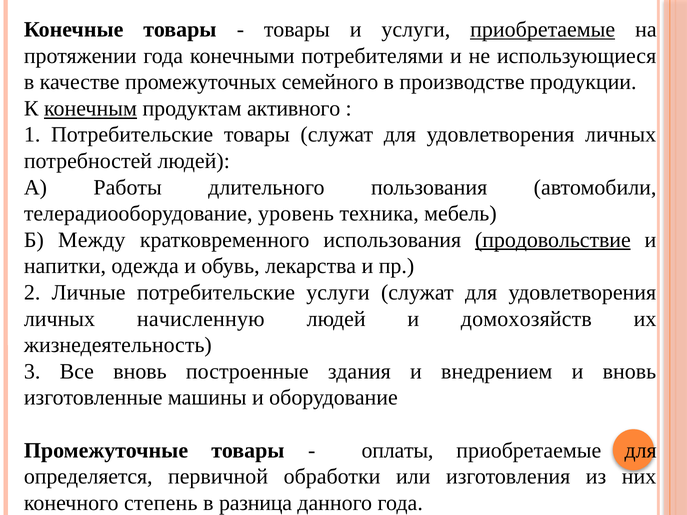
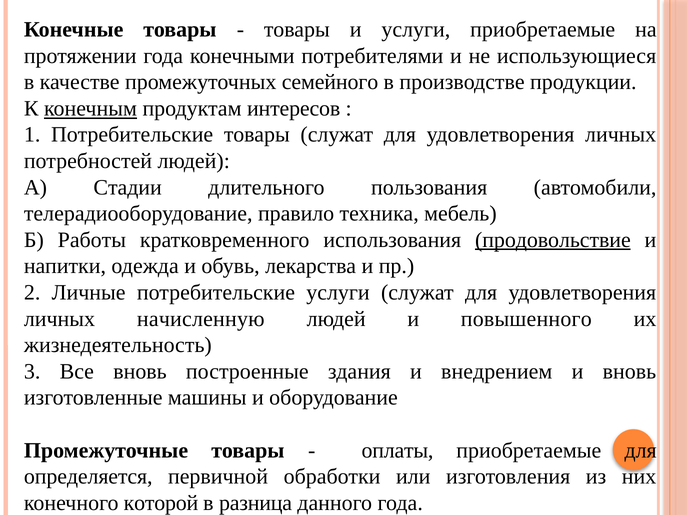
приобретаемые underline: present -> none (543, 30)
активного: активного -> интересов (294, 108)
Работы: Работы -> Стадии (128, 187)
уровень: уровень -> правило (296, 214)
Между: Между -> Работы (92, 240)
домохозяйств: домохозяйств -> повышенного (526, 319)
степень: степень -> которой (161, 503)
